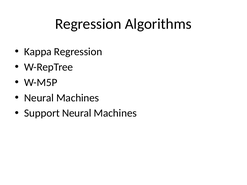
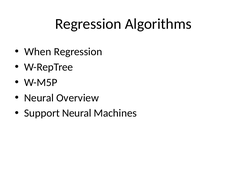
Kappa: Kappa -> When (38, 52)
Machines: Machines -> Overview (78, 98)
